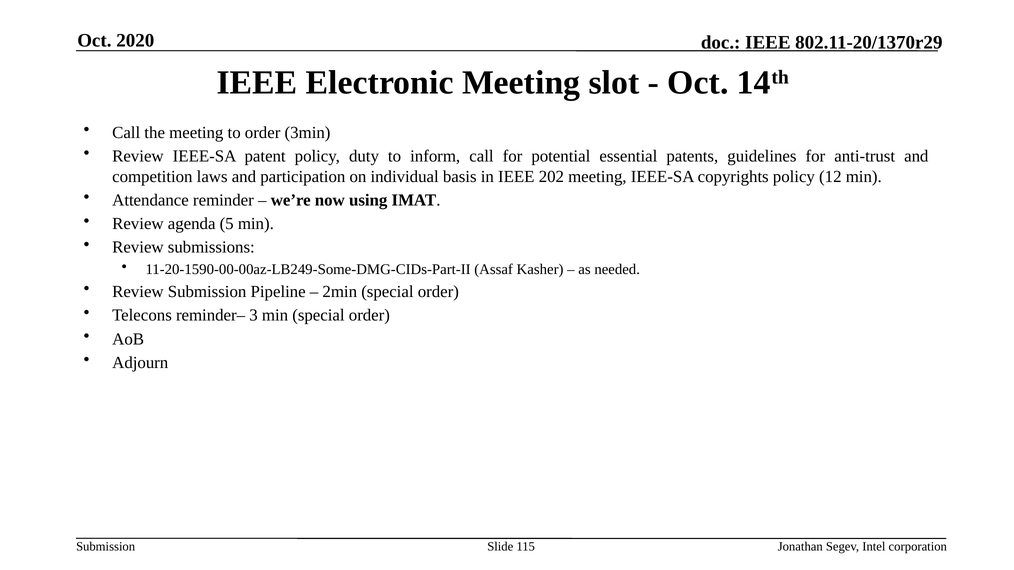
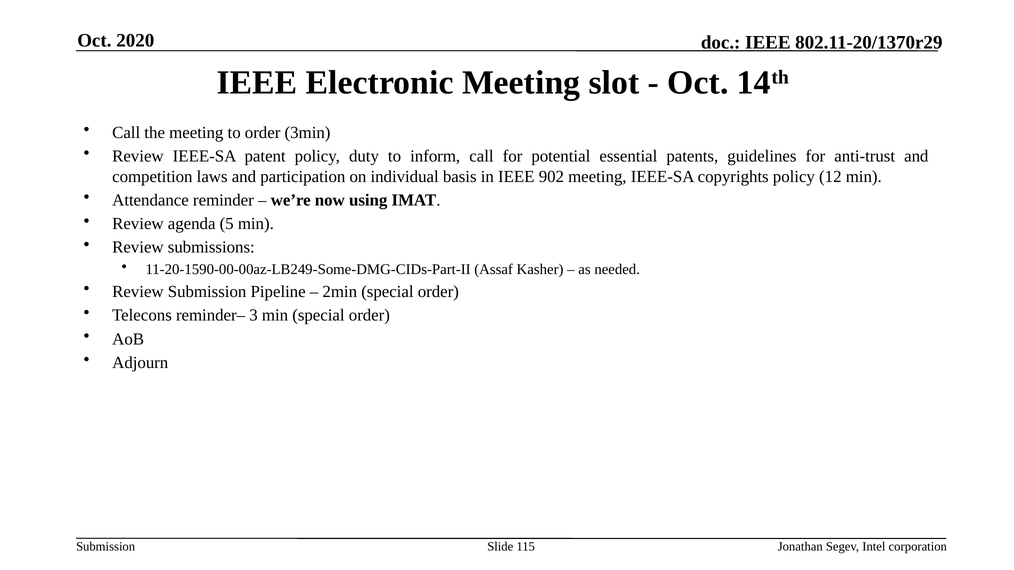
202: 202 -> 902 (551, 177)
